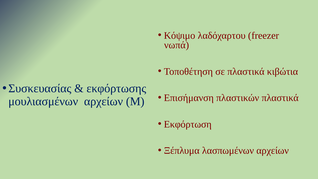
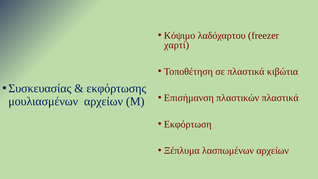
νωπά: νωπά -> χαρτί (177, 45)
